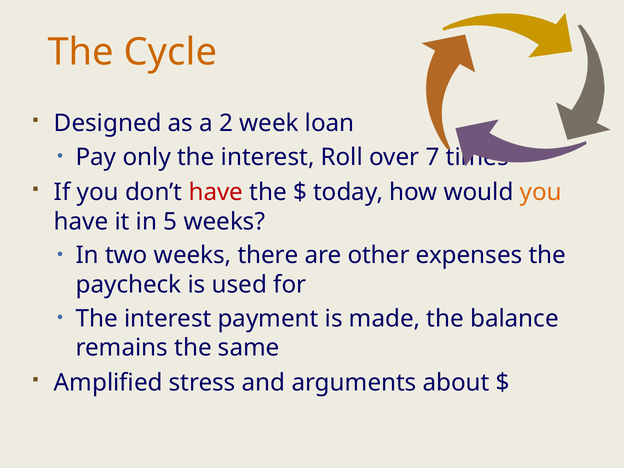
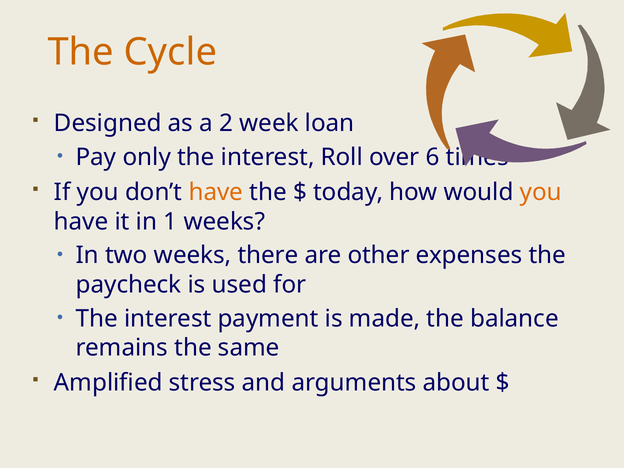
7: 7 -> 6 (433, 157)
have colour: red -> orange (216, 192)
5: 5 -> 1 (170, 222)
